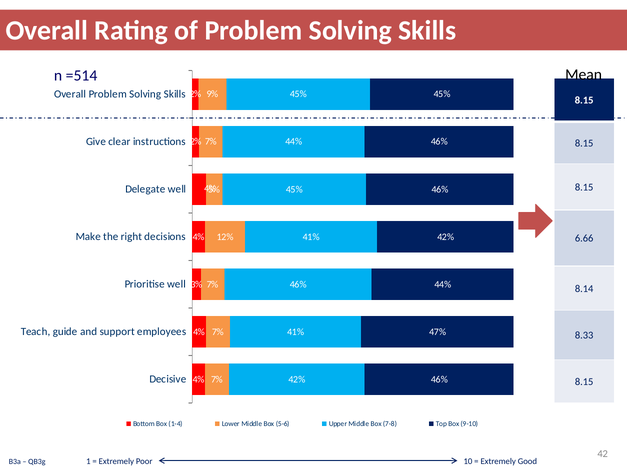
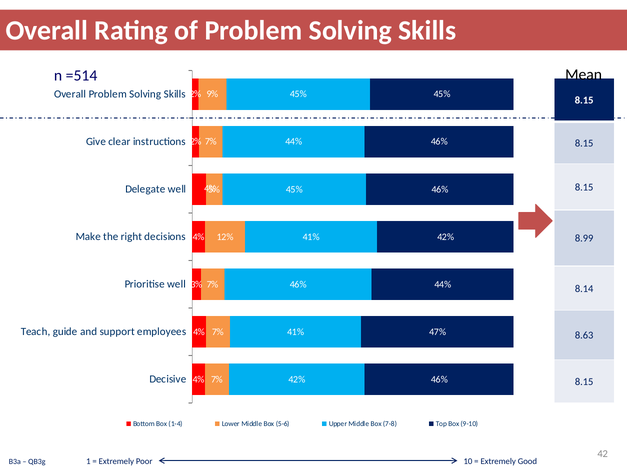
6.66: 6.66 -> 8.99 (584, 239)
8.33: 8.33 -> 8.63 (584, 336)
